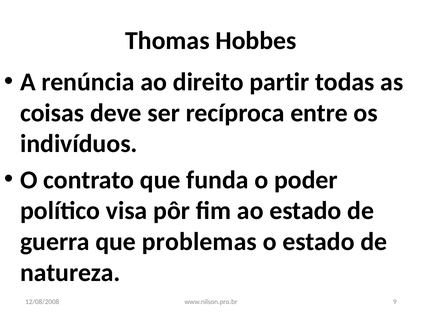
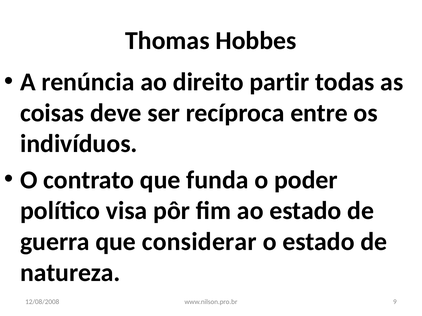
problemas: problemas -> considerar (199, 242)
